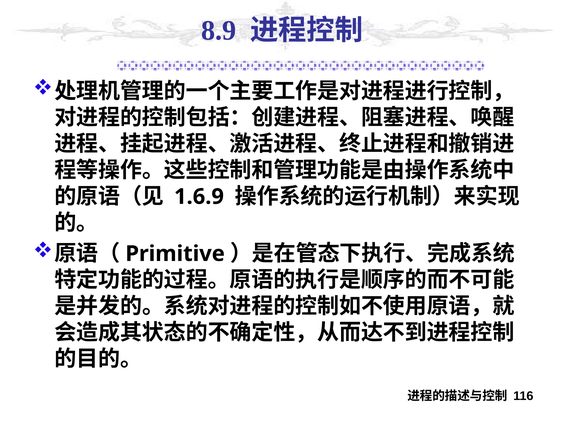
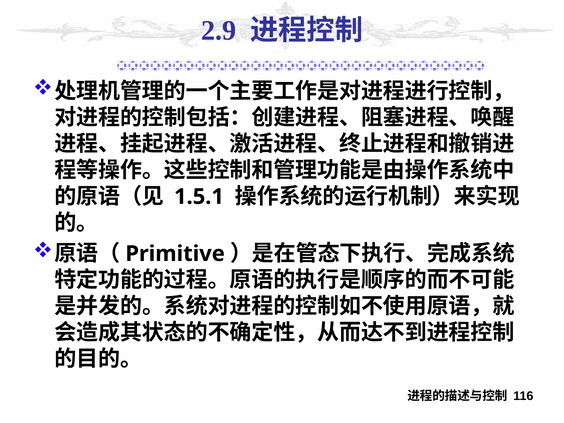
8.9: 8.9 -> 2.9 (219, 31)
1.6.9: 1.6.9 -> 1.5.1 (199, 197)
